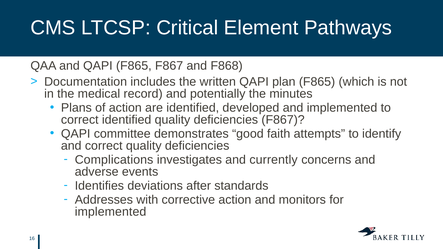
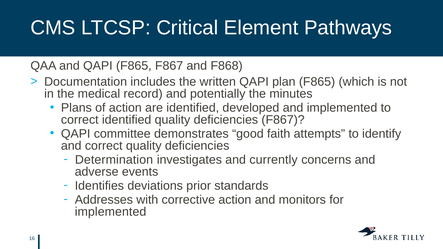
Complications: Complications -> Determination (114, 160)
after: after -> prior (199, 186)
